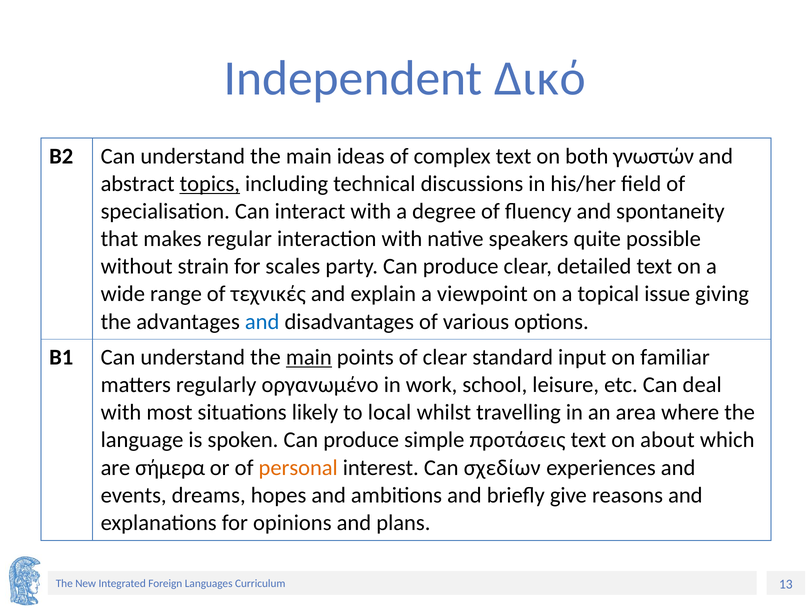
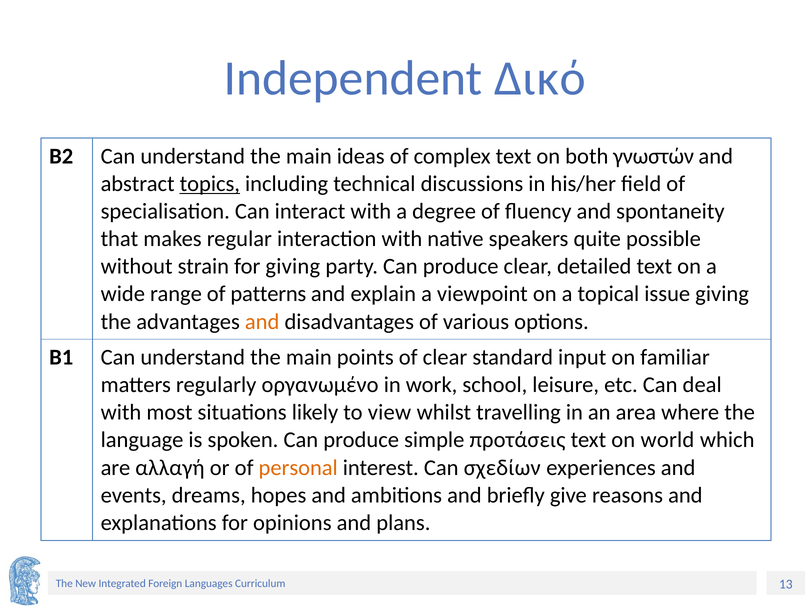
for scales: scales -> giving (293, 267)
τεχνικές: τεχνικές -> patterns (268, 294)
and colour: blue -> orange (262, 322)
main underline: present -> none (309, 357)
local: local -> view (389, 413)
about: about -> world (667, 440)
σήμερα: σήμερα -> αλλαγή (170, 468)
